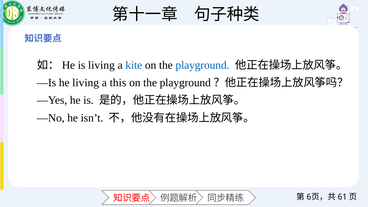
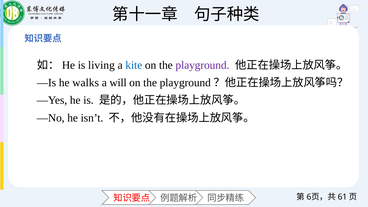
playground colour: blue -> purple (202, 65)
he living: living -> walks (86, 83)
this: this -> will (118, 83)
